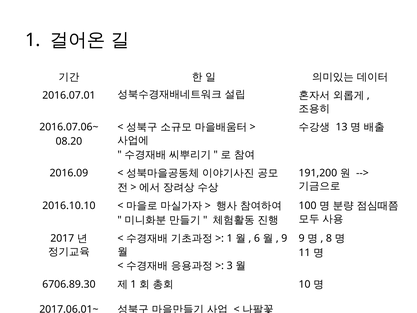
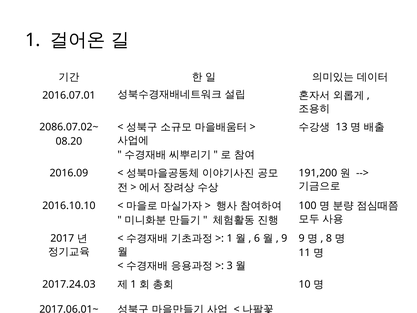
2016.07.06~: 2016.07.06~ -> 2086.07.02~ (69, 127)
6706.89.30: 6706.89.30 -> 2017.24.03 (69, 284)
